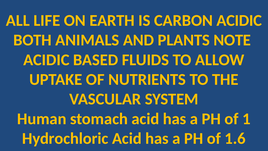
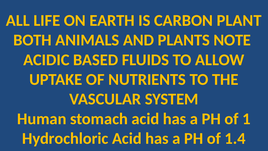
CARBON ACIDIC: ACIDIC -> PLANT (239, 20)
1.6: 1.6 -> 1.4 (235, 138)
